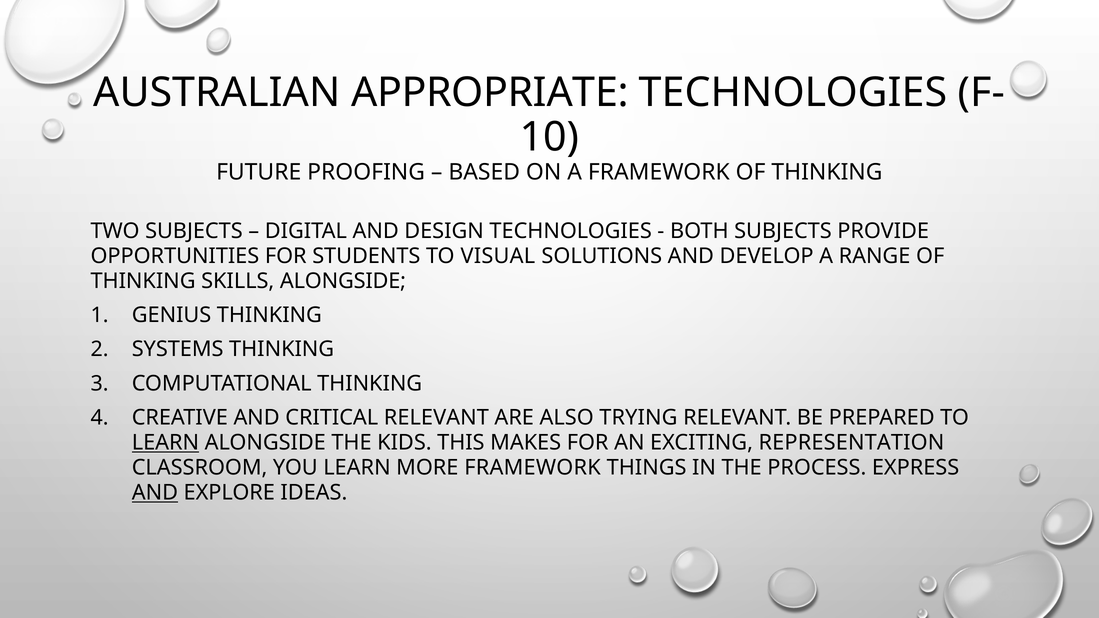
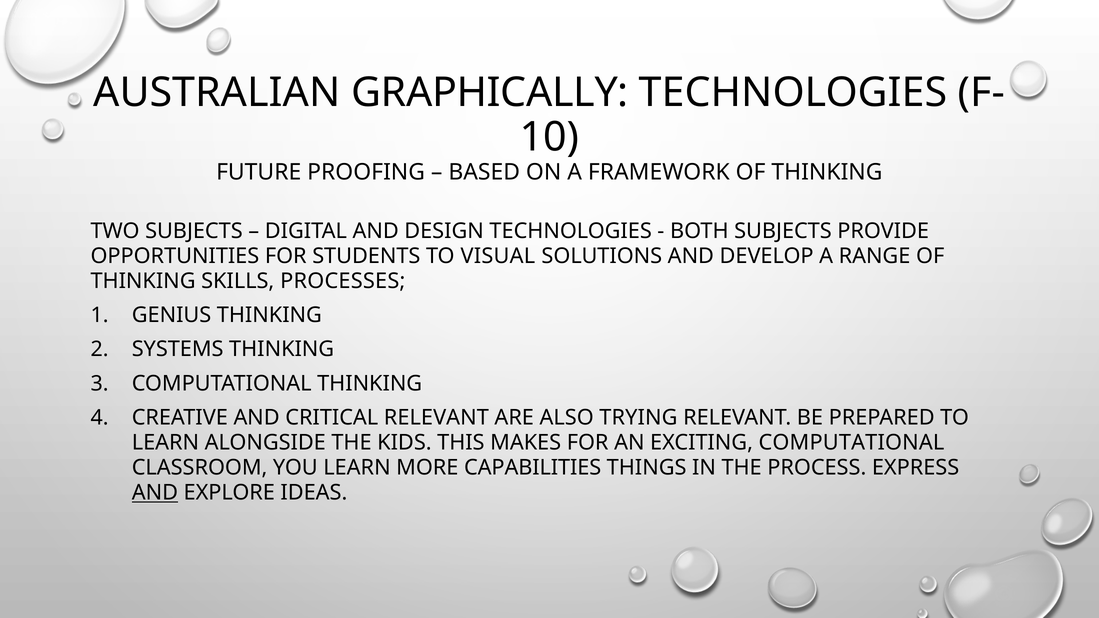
APPROPRIATE: APPROPRIATE -> GRAPHICALLY (490, 93)
SKILLS ALONGSIDE: ALONGSIDE -> PROCESSES (343, 281)
LEARN underline: present -> none (165, 443)
EXCITING REPRESENTATION: REPRESENTATION -> COMPUTATIONAL (851, 443)
MORE FRAMEWORK: FRAMEWORK -> CAPABILITIES (533, 468)
